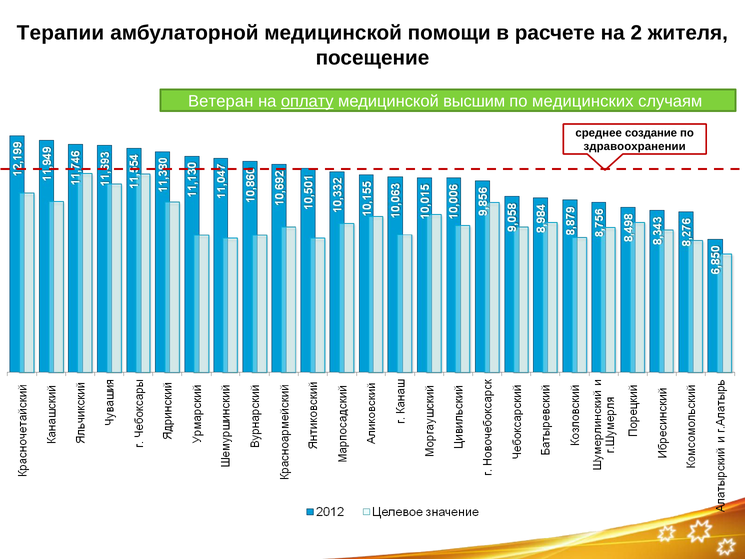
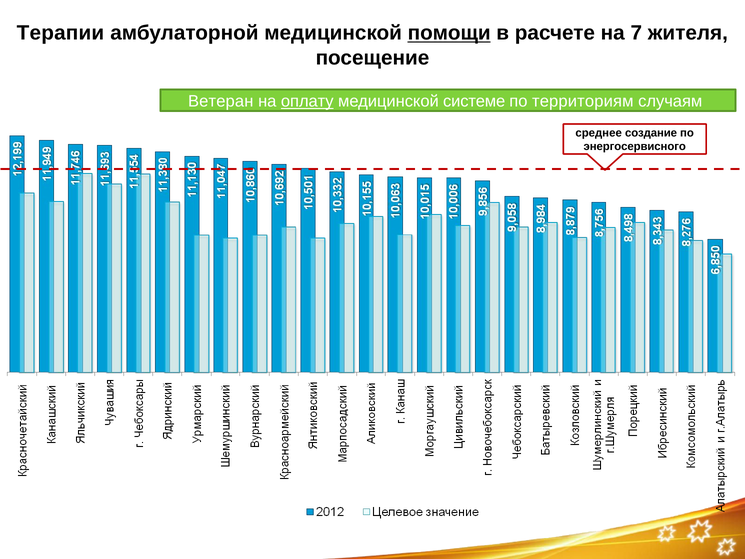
помощи underline: none -> present (449, 33)
2: 2 -> 7 (636, 33)
высшим: высшим -> системе (474, 101)
медицинских: медицинских -> территориям (583, 101)
здравоохранении: здравоохранении -> энергосервисного (635, 147)
